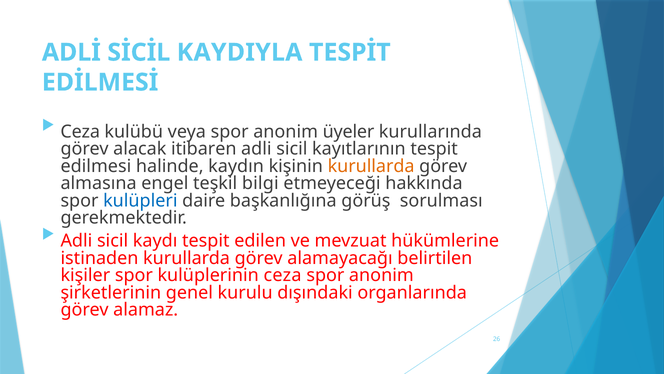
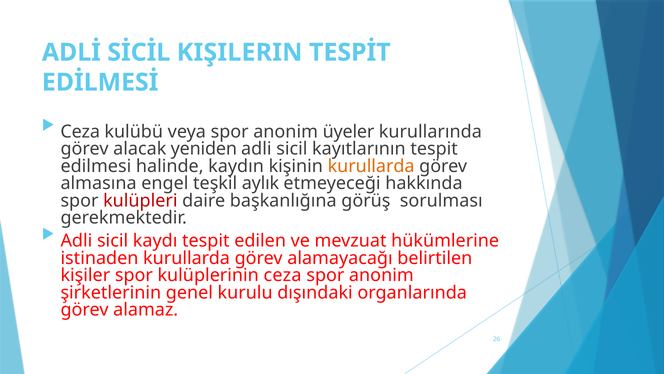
KAYDIYLA: KAYDIYLA -> KIŞILERIN (240, 52)
itibaren: itibaren -> yeniden (204, 149)
bilgi: bilgi -> aylık (260, 183)
kulüpleri colour: blue -> red (140, 200)
